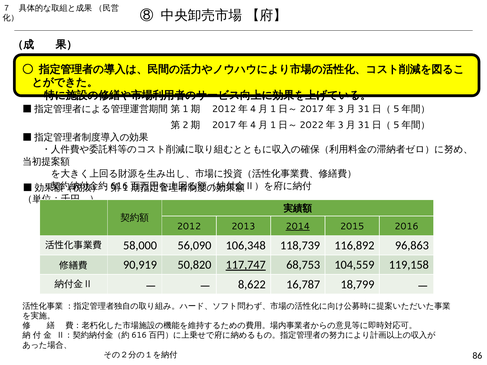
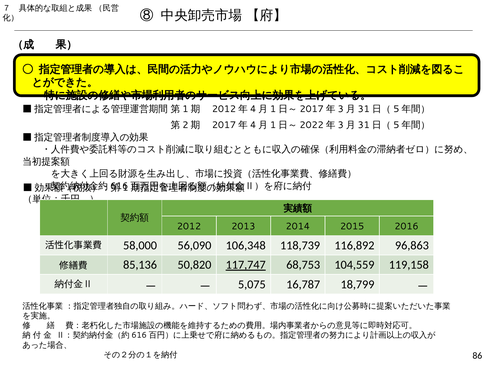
2014 underline: present -> none (298, 226)
90,919: 90,919 -> 85,136 (140, 265)
8,622: 8,622 -> 5,075 (252, 285)
